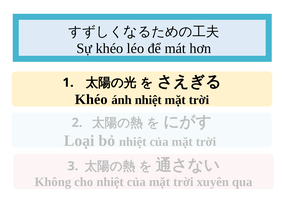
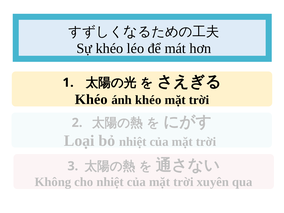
ánh nhiệt: nhiệt -> khéo (148, 100)
